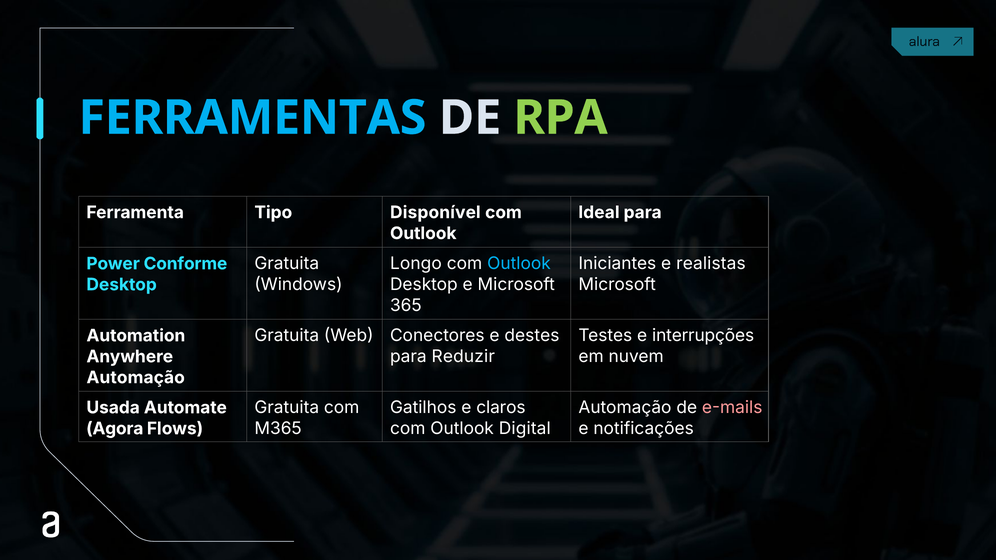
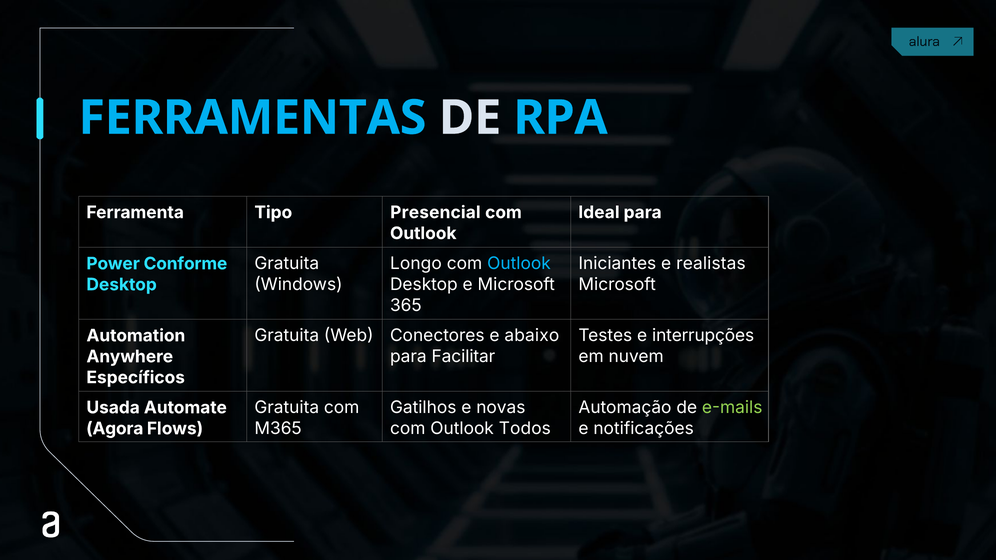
RPA colour: light green -> light blue (561, 118)
Disponível: Disponível -> Presencial (435, 213)
destes: destes -> abaixo (532, 336)
Reduzir: Reduzir -> Facilitar (463, 357)
Automação: Automação -> Específicos (136, 378)
claros: claros -> novas (501, 408)
e-mails colour: pink -> light green (732, 408)
Digital: Digital -> Todos (525, 429)
